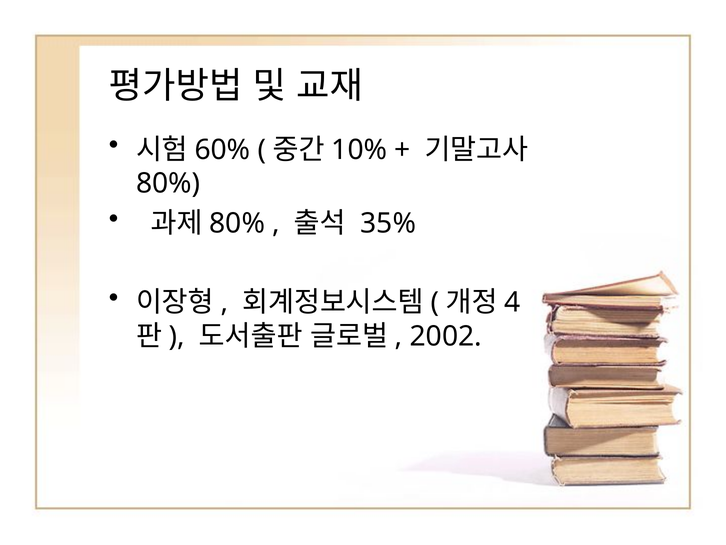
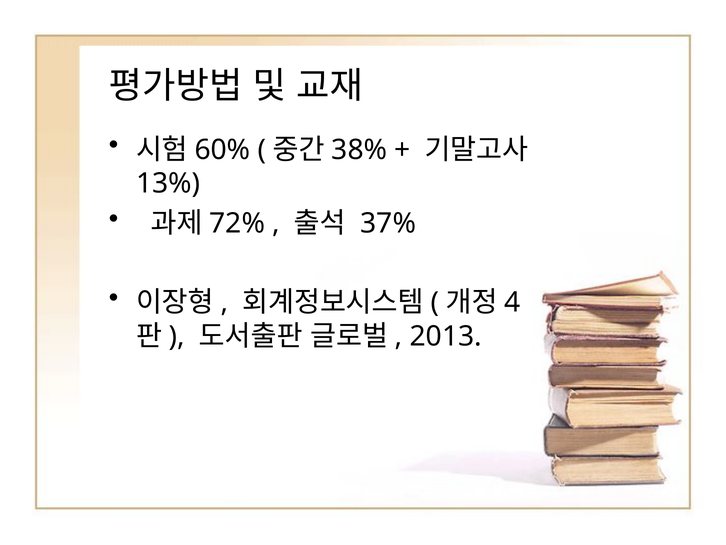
10%: 10% -> 38% (359, 150)
80%: 80% -> 13% (168, 183)
80%: 80% -> 72% (237, 223)
35%: 35% -> 37% (388, 223)
2002: 2002 -> 2013 (446, 336)
